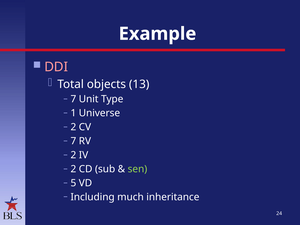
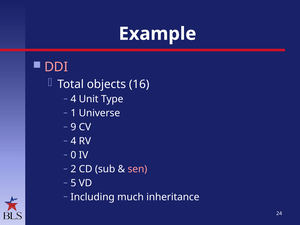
13: 13 -> 16 (139, 84)
7: 7 -> 4 (73, 99)
2: 2 -> 9 (73, 127)
7: 7 -> 4 (73, 141)
2: 2 -> 0 (73, 155)
sen colour: light green -> pink (137, 169)
